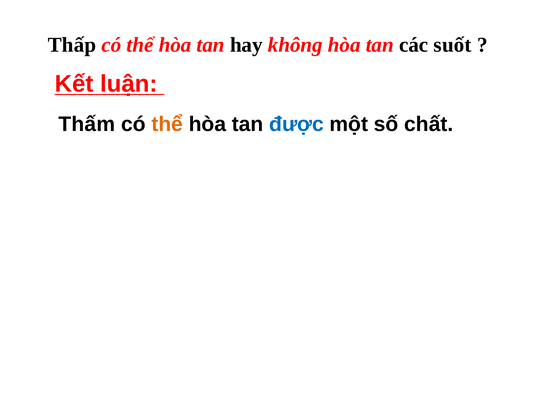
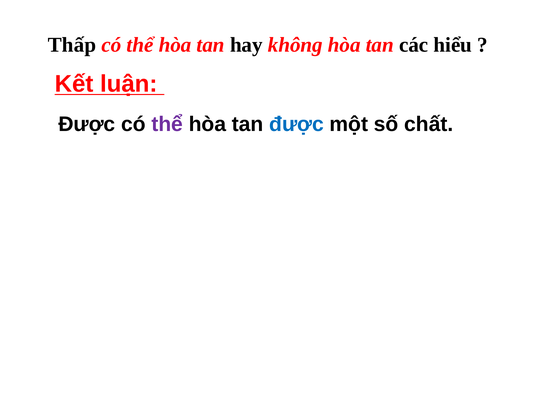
suốt: suốt -> hiểu (453, 45)
Thấm: Thấm -> Được (87, 124)
thể colour: orange -> purple (167, 124)
